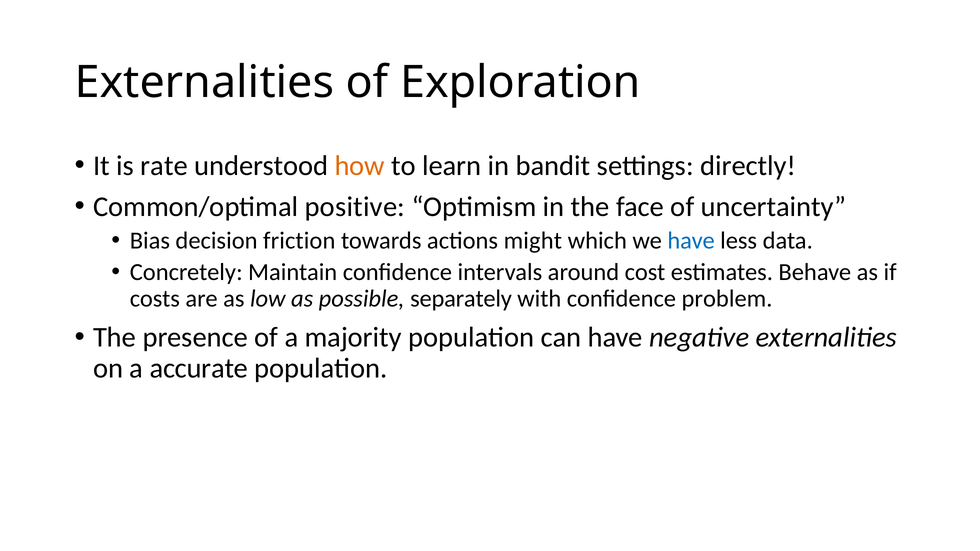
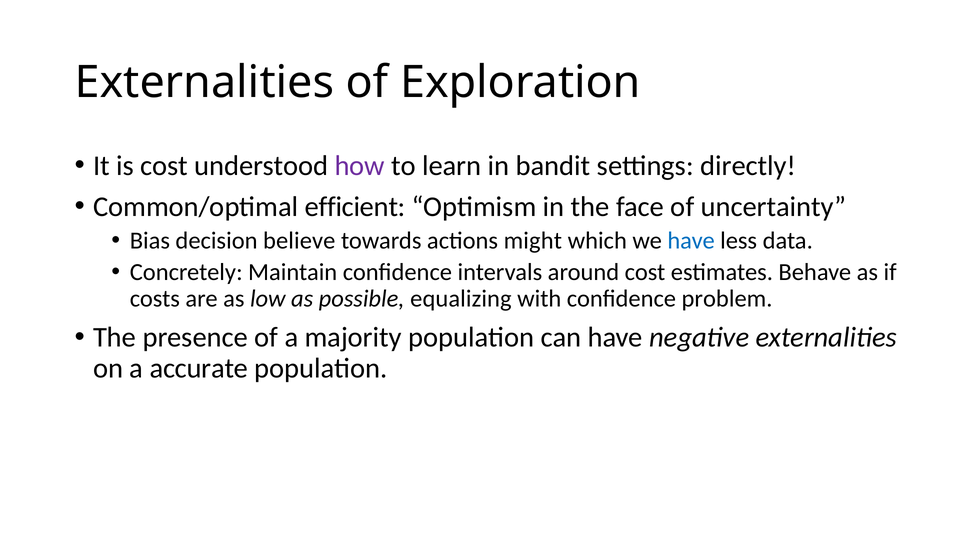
is rate: rate -> cost (164, 166)
how colour: orange -> purple (360, 166)
positive: positive -> efficient (355, 207)
friction: friction -> believe (299, 241)
separately: separately -> equalizing (461, 299)
